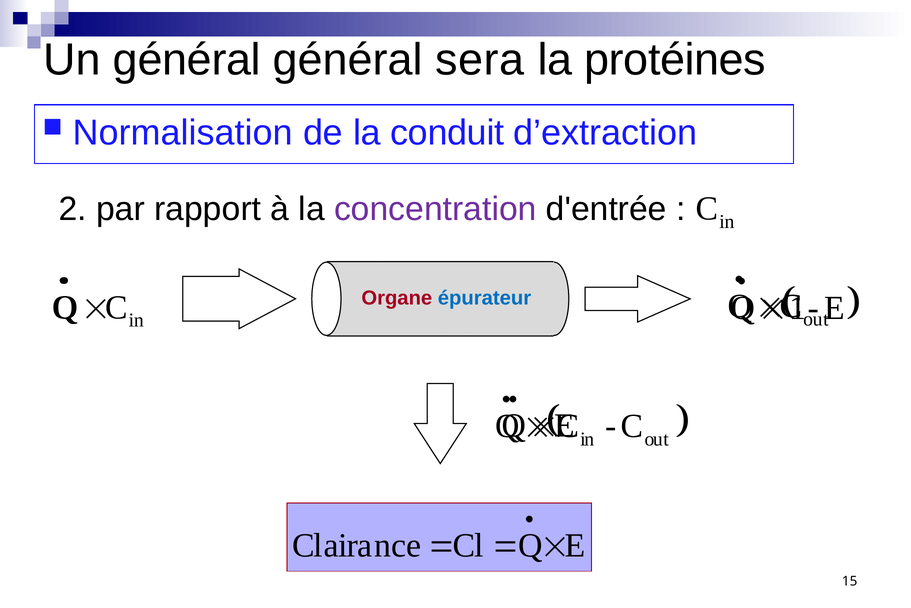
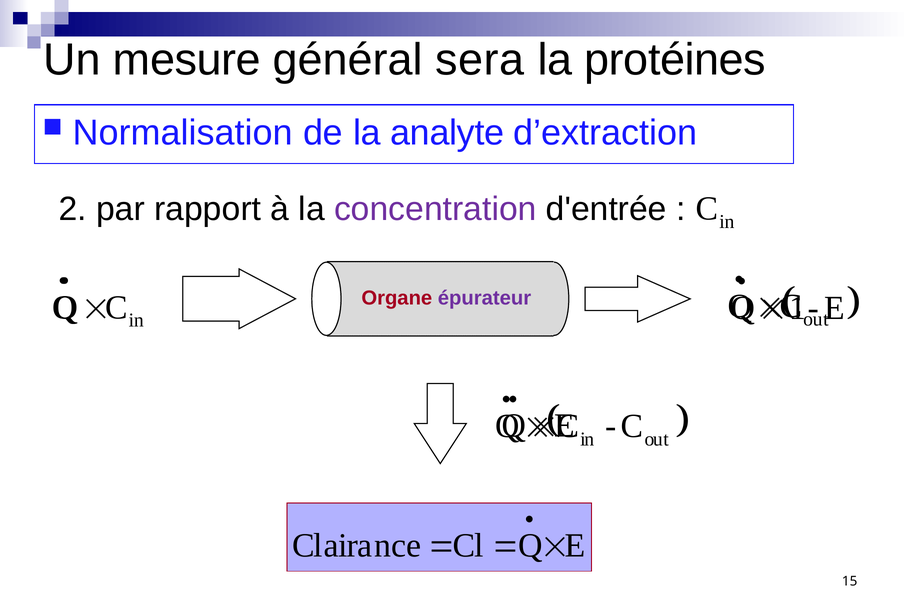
Un général: général -> mesure (187, 60)
conduit: conduit -> analyte (447, 133)
épurateur colour: blue -> purple (485, 298)
